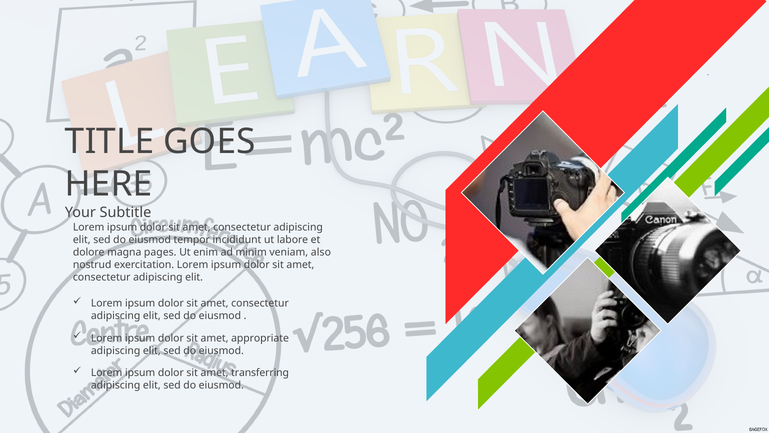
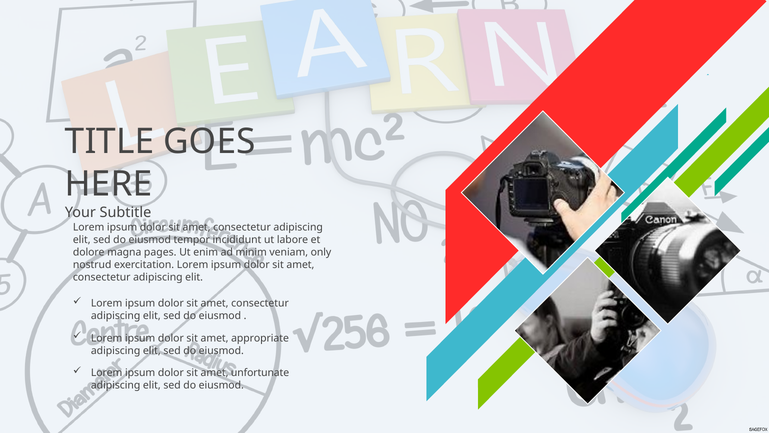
also: also -> only (321, 252)
transferring: transferring -> unfortunate (260, 372)
